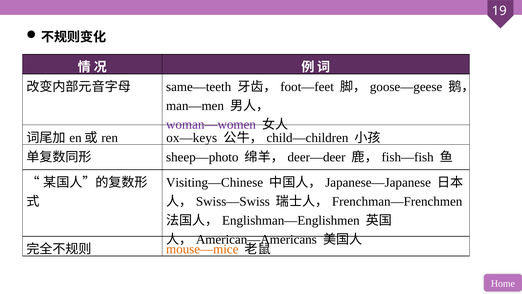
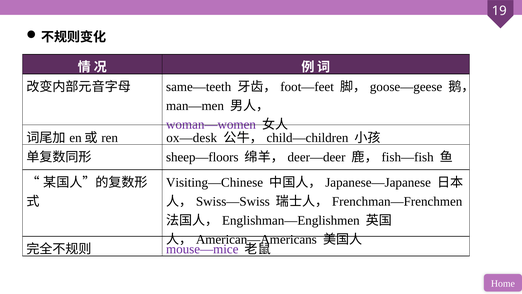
ox—keys: ox—keys -> ox—desk (192, 138)
sheep—photo: sheep—photo -> sheep—floors (202, 157)
mouse—mice colour: orange -> purple (202, 249)
